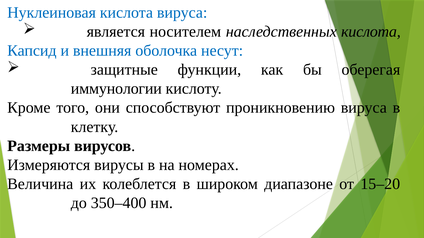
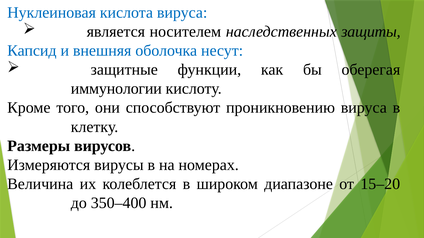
наследственных кислота: кислота -> защиты (371, 32)
